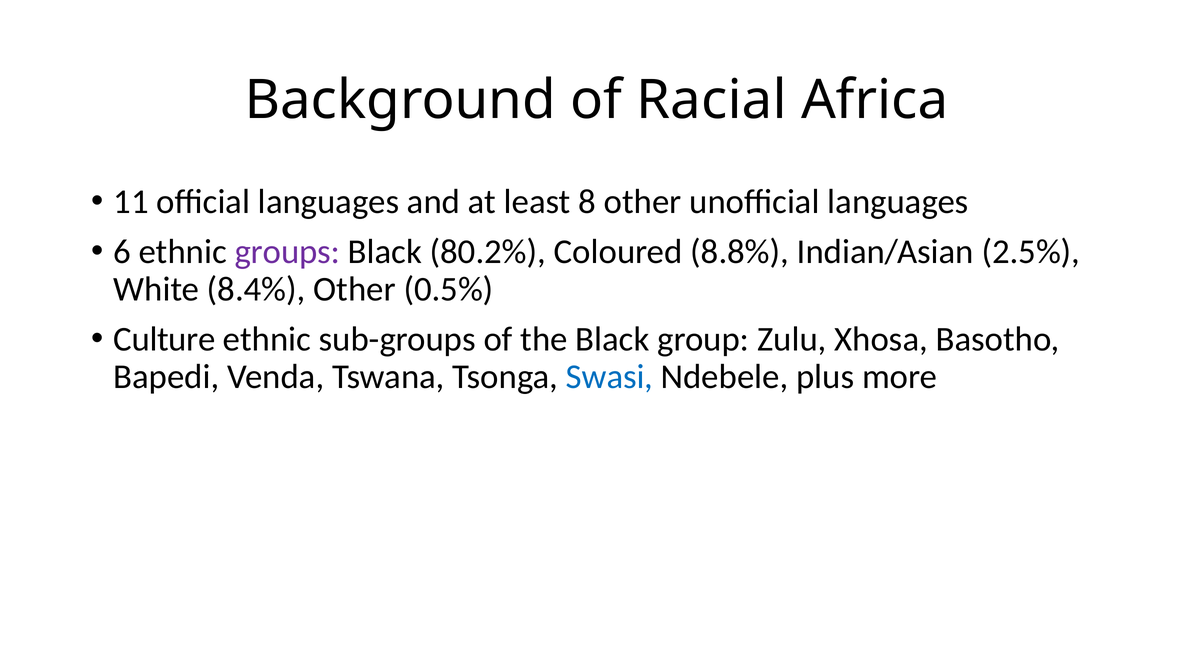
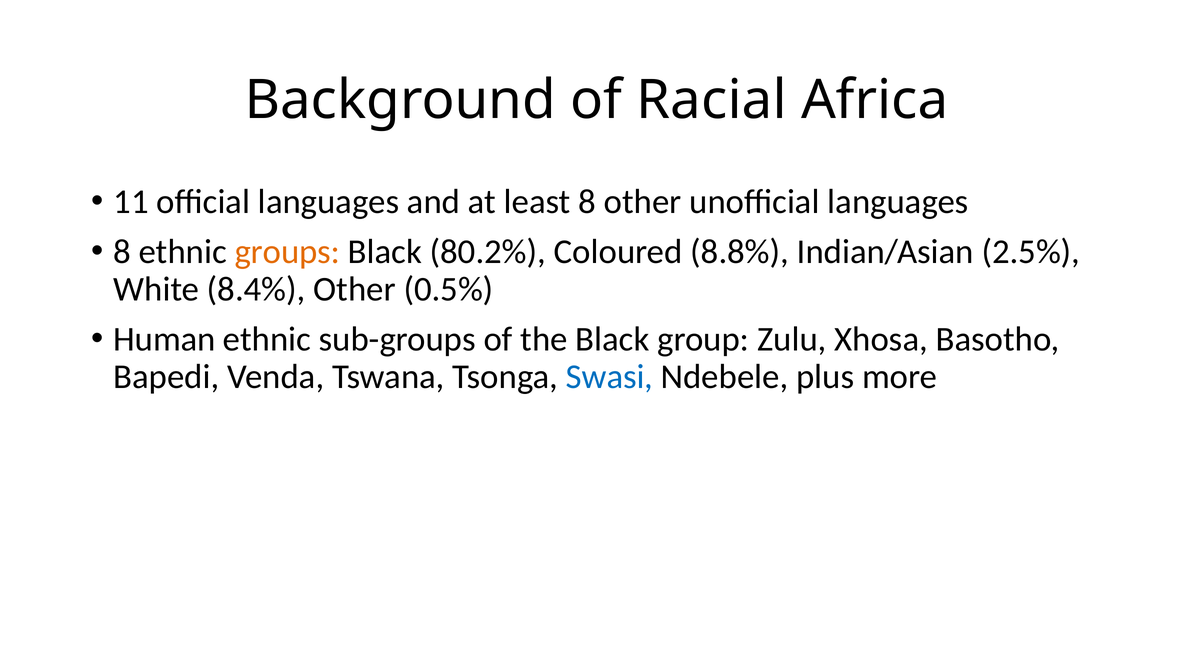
6: 6 -> 8 (122, 252)
groups colour: purple -> orange (287, 252)
Culture: Culture -> Human (164, 340)
